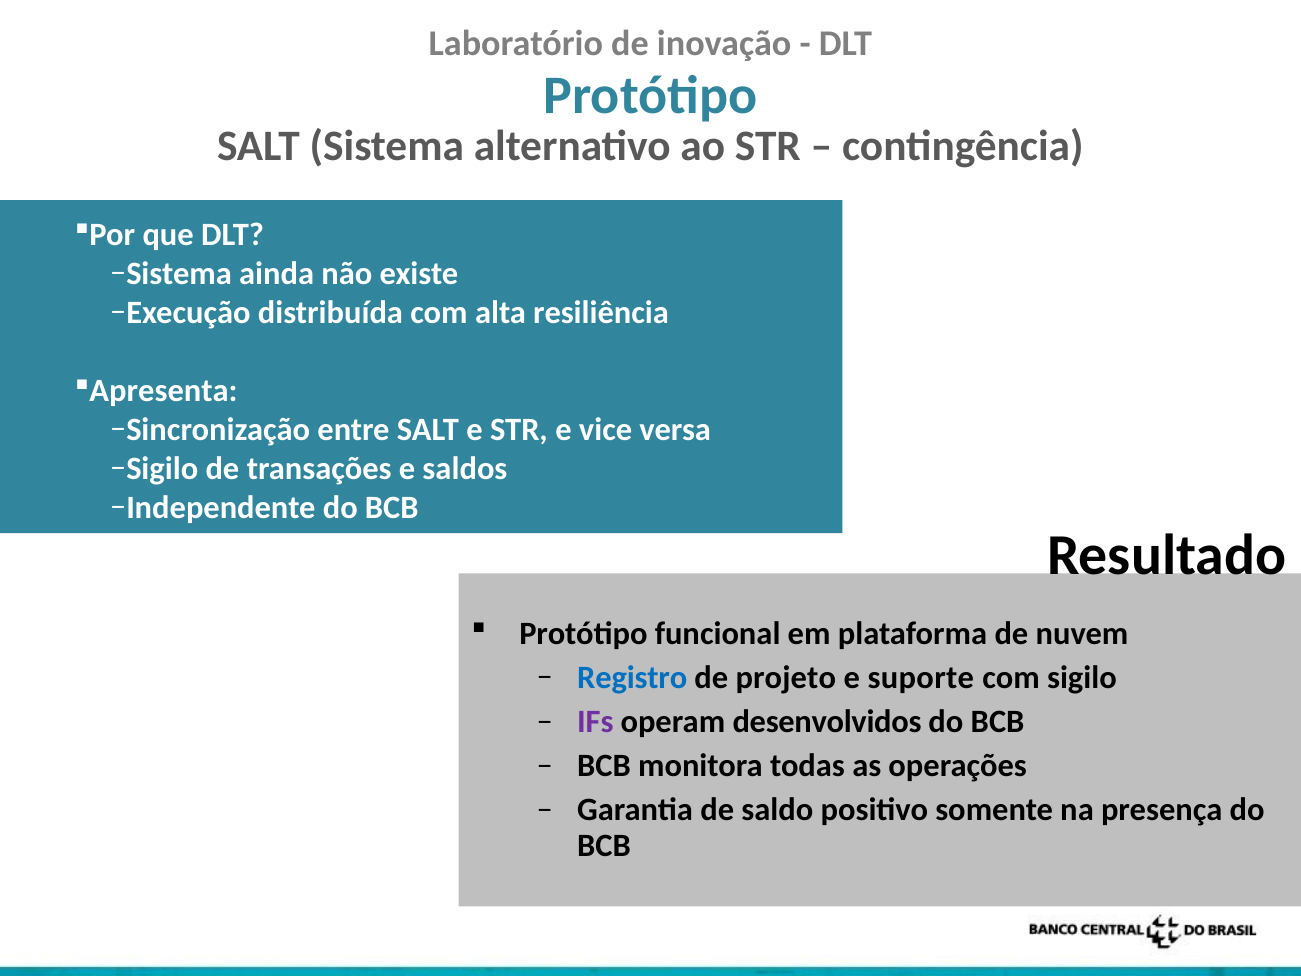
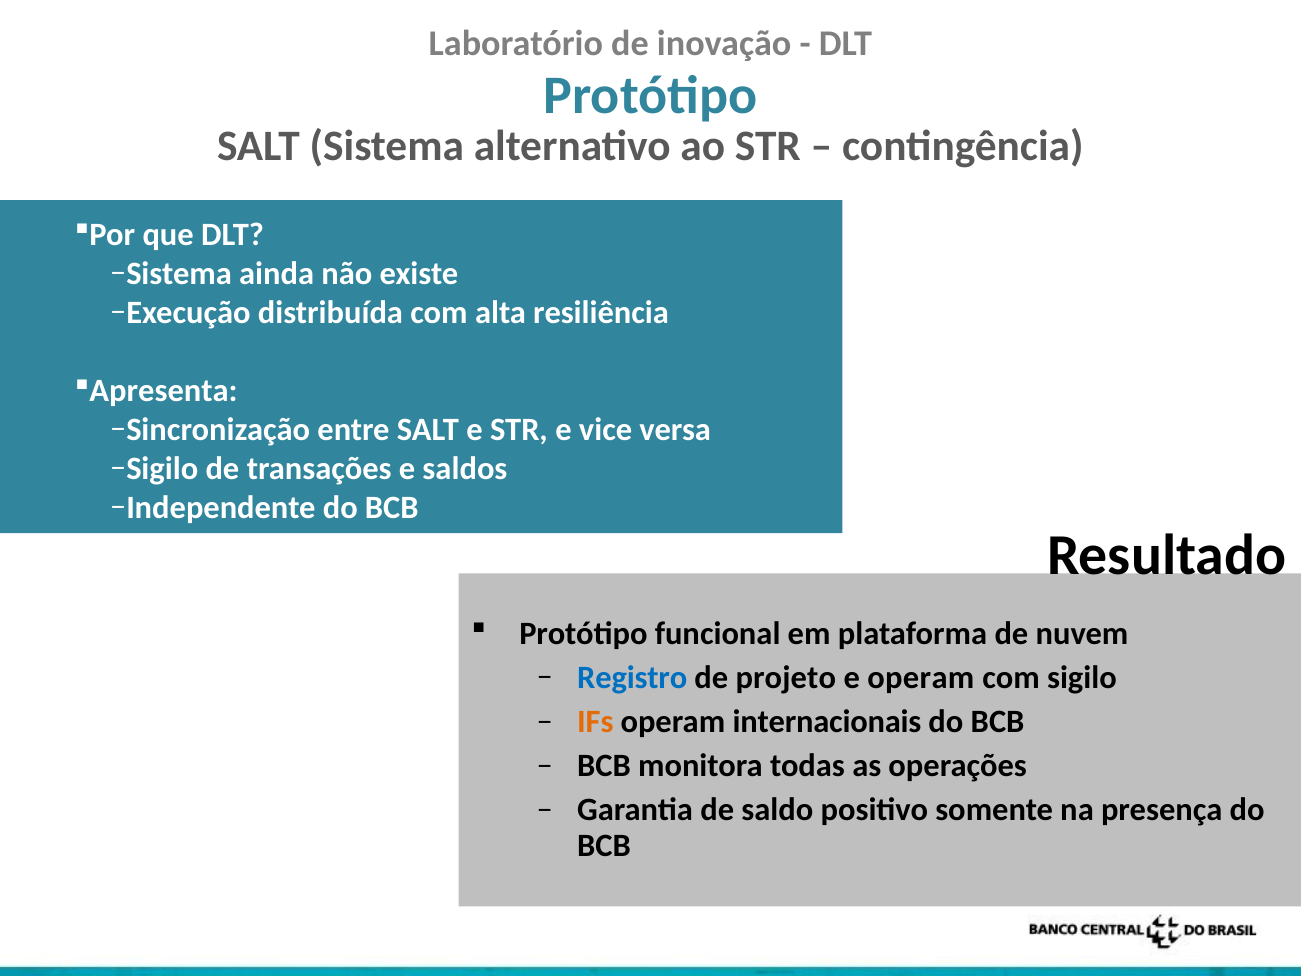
e suporte: suporte -> operam (921, 678)
IFs colour: purple -> orange (595, 722)
desenvolvidos: desenvolvidos -> internacionais (827, 722)
